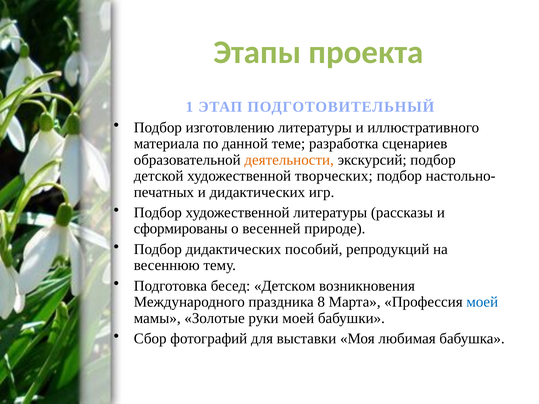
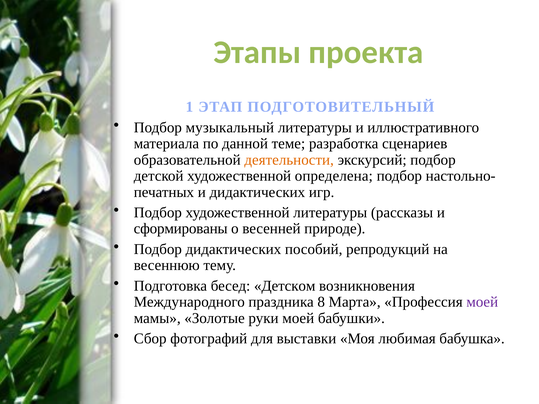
изготовлению: изготовлению -> музыкальный (230, 128)
творческих: творческих -> определена (334, 176)
моей colour: blue -> purple (482, 302)
